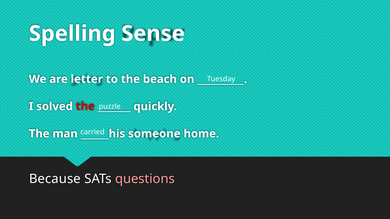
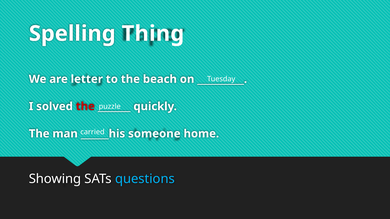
Sense: Sense -> Thing (153, 34)
Because: Because -> Showing (55, 179)
questions colour: pink -> light blue (145, 179)
